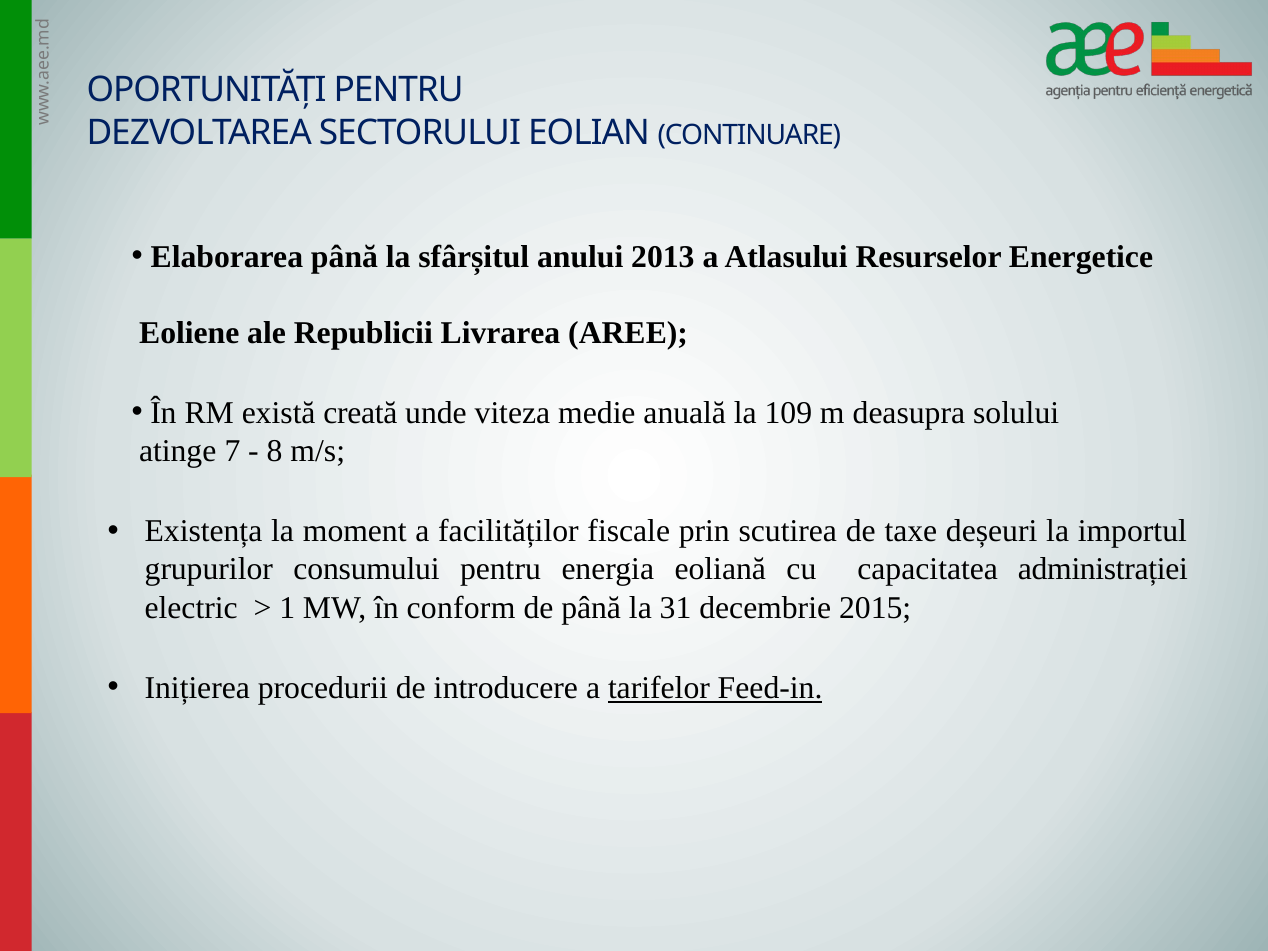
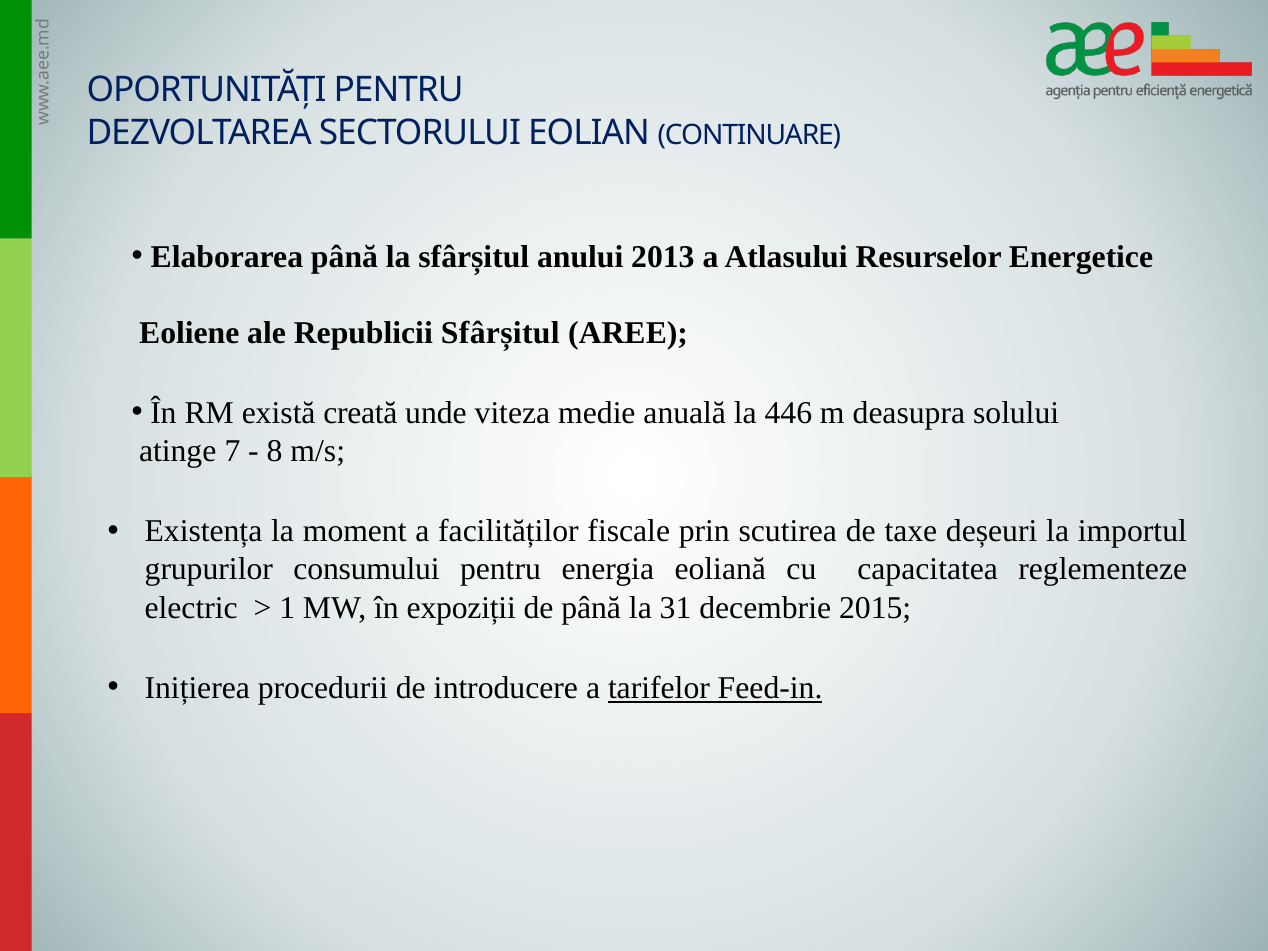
Republicii Livrarea: Livrarea -> Sfârșitul (500, 333)
109: 109 -> 446 (788, 413)
administrației: administrației -> reglementeze (1103, 570)
conform: conform -> expoziții (461, 608)
